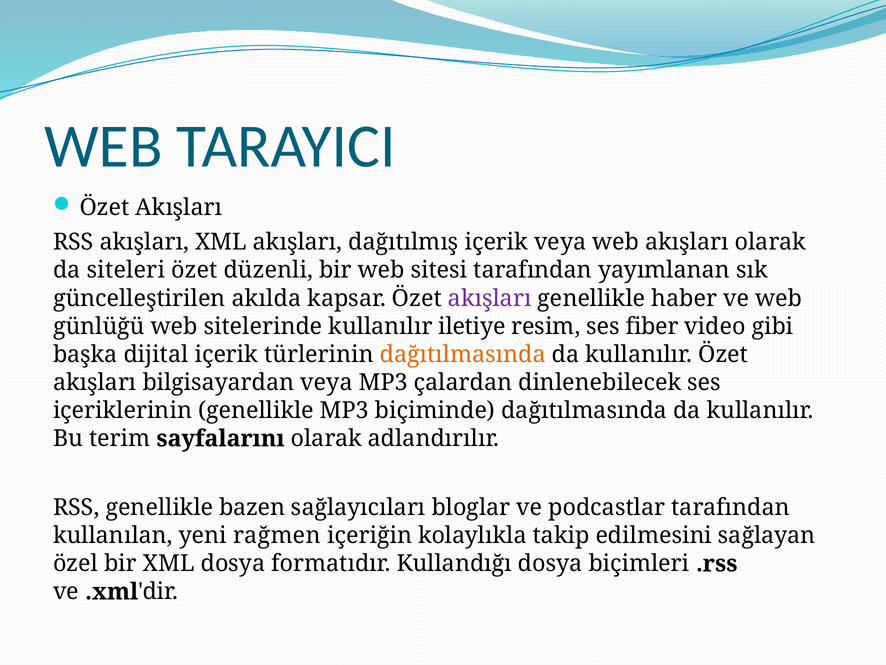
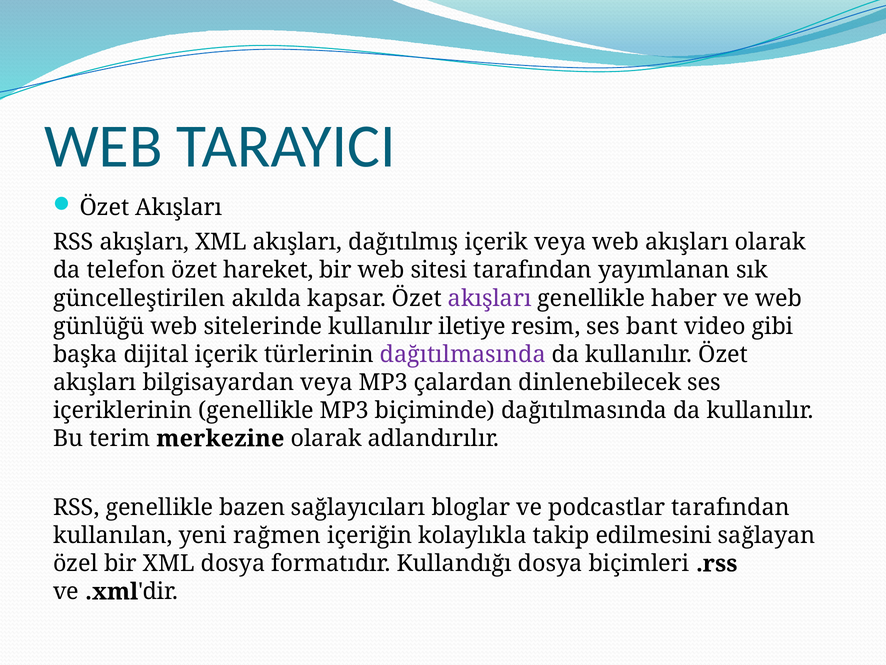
siteleri: siteleri -> telefon (126, 270)
düzenli: düzenli -> hareket (268, 270)
fiber: fiber -> bant (652, 326)
dağıtılmasında colour: orange -> purple (463, 354)
sayfalarını: sayfalarını -> merkezine (220, 438)
